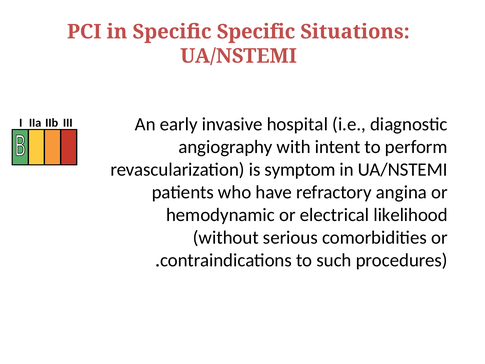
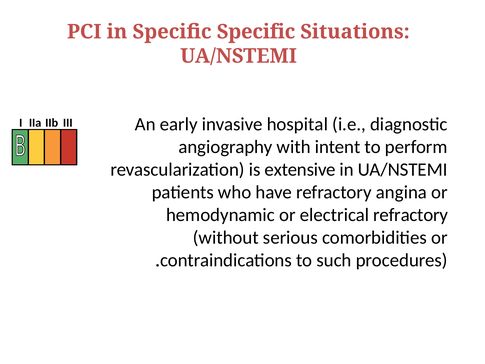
symptom: symptom -> extensive (300, 169)
electrical likelihood: likelihood -> refractory (411, 215)
